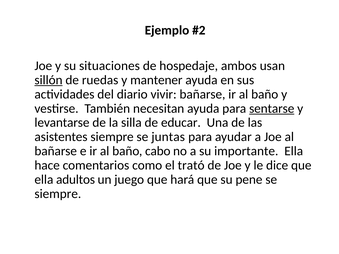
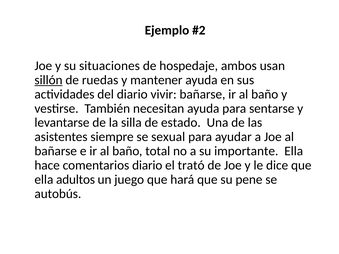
sentarse underline: present -> none (272, 109)
educar: educar -> estado (181, 123)
juntas: juntas -> sexual (168, 137)
cabo: cabo -> total (158, 151)
comentarios como: como -> diario (147, 165)
siempre: siempre -> autobús (58, 194)
